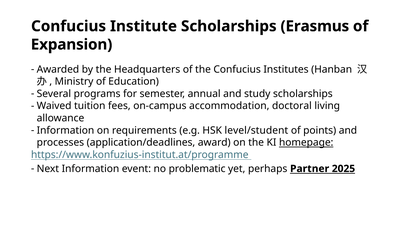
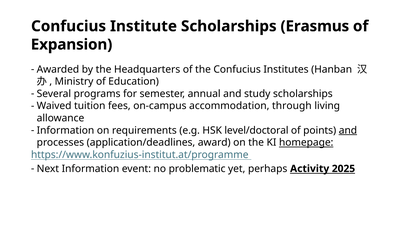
doctoral: doctoral -> through (292, 106)
level/student: level/student -> level/doctoral (256, 130)
and underline: none -> present (348, 130)
Partner: Partner -> Activity (310, 169)
